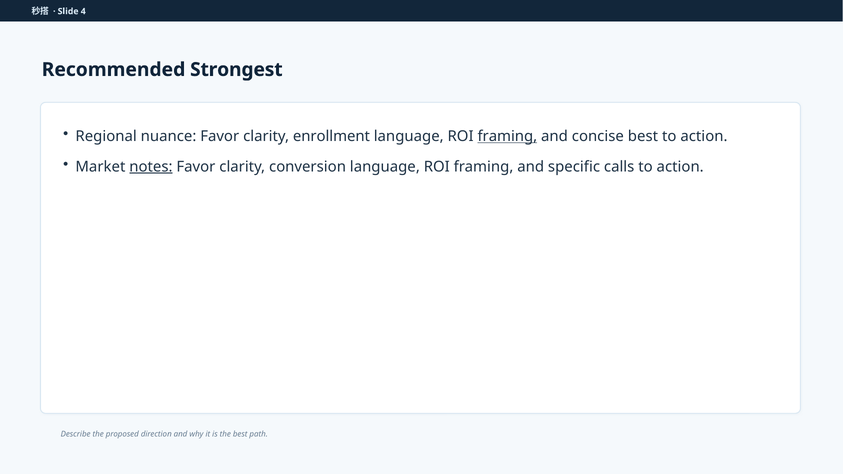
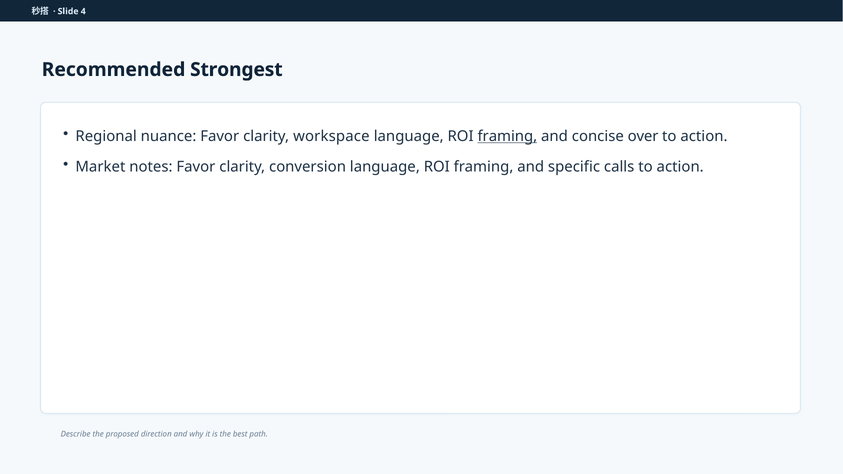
enrollment: enrollment -> workspace (331, 136)
concise best: best -> over (643, 136)
notes underline: present -> none (151, 167)
